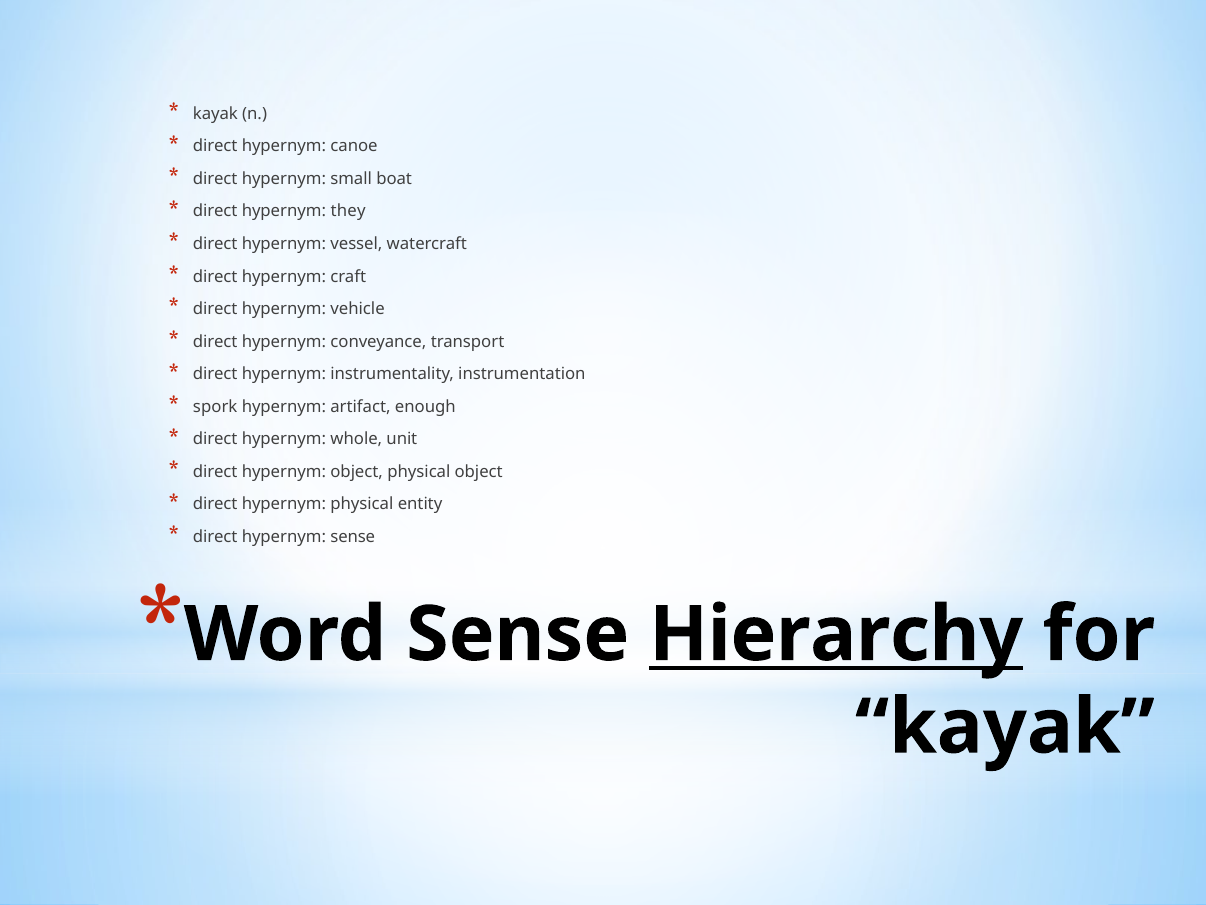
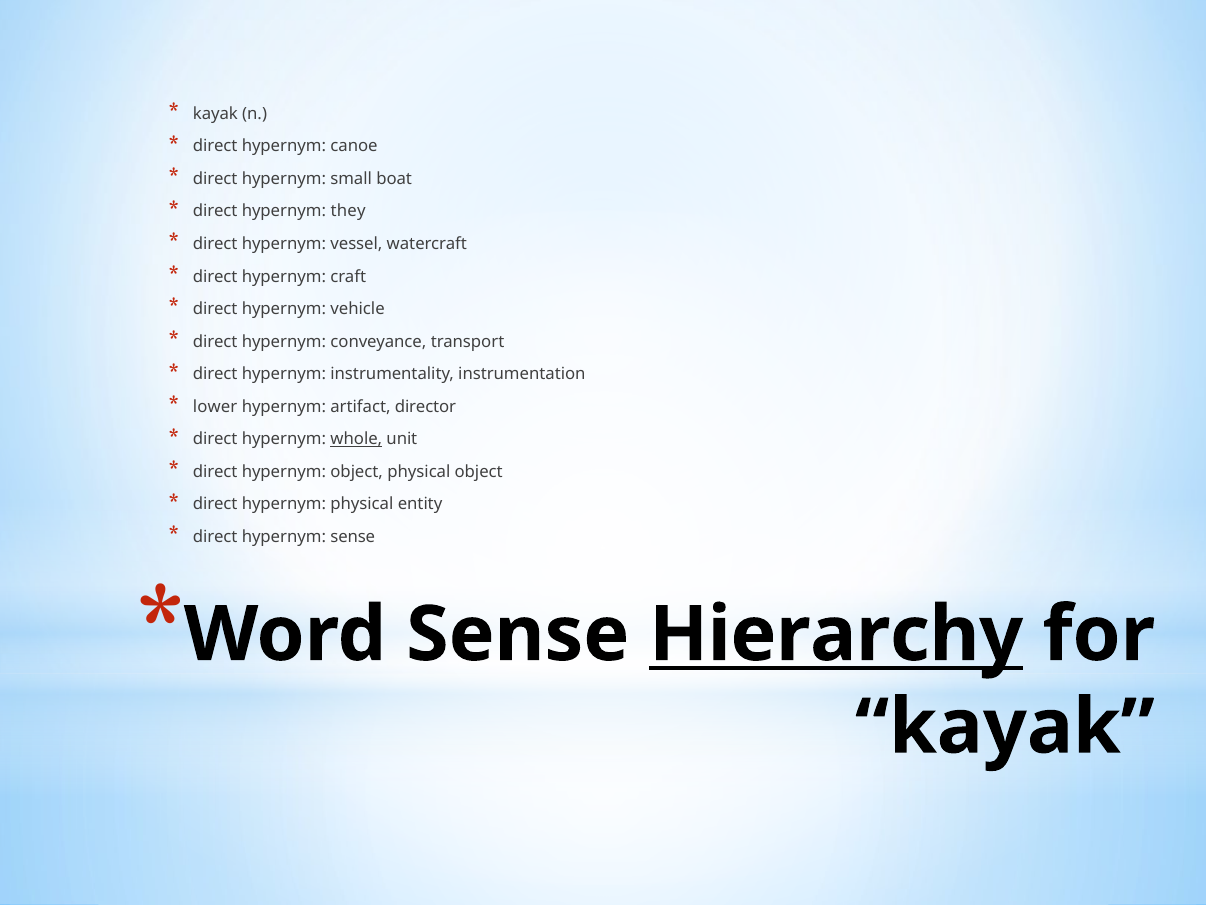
spork: spork -> lower (215, 406)
enough: enough -> director (425, 406)
whole underline: none -> present (356, 439)
